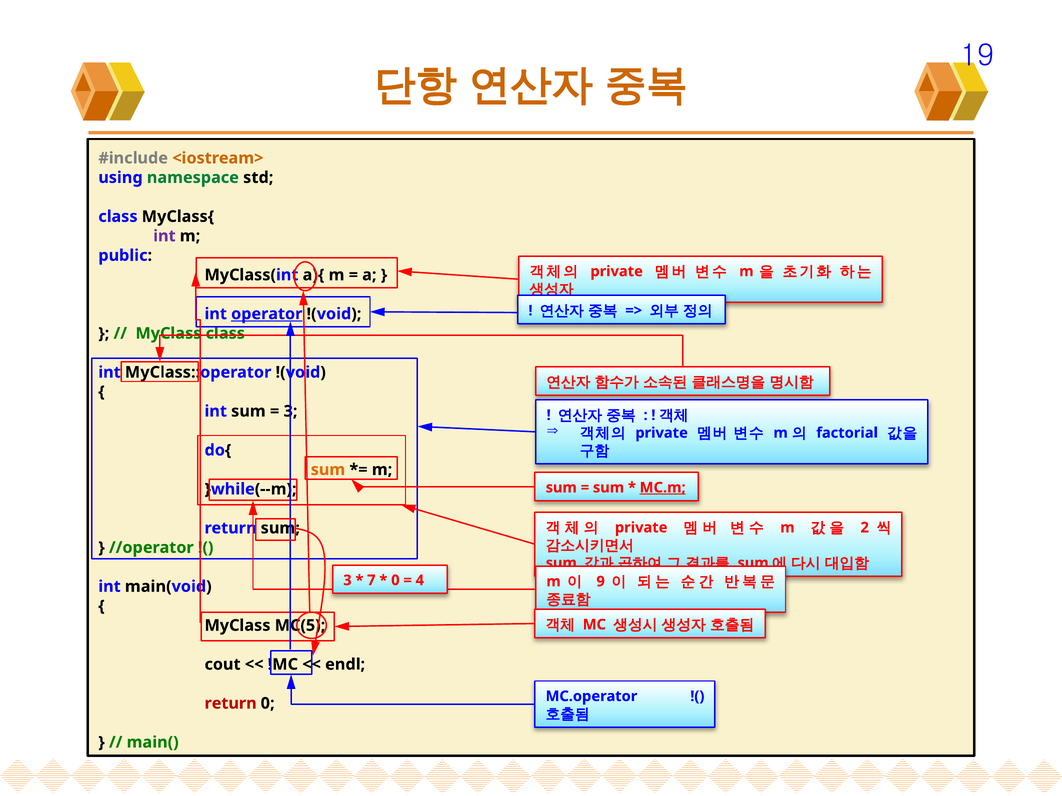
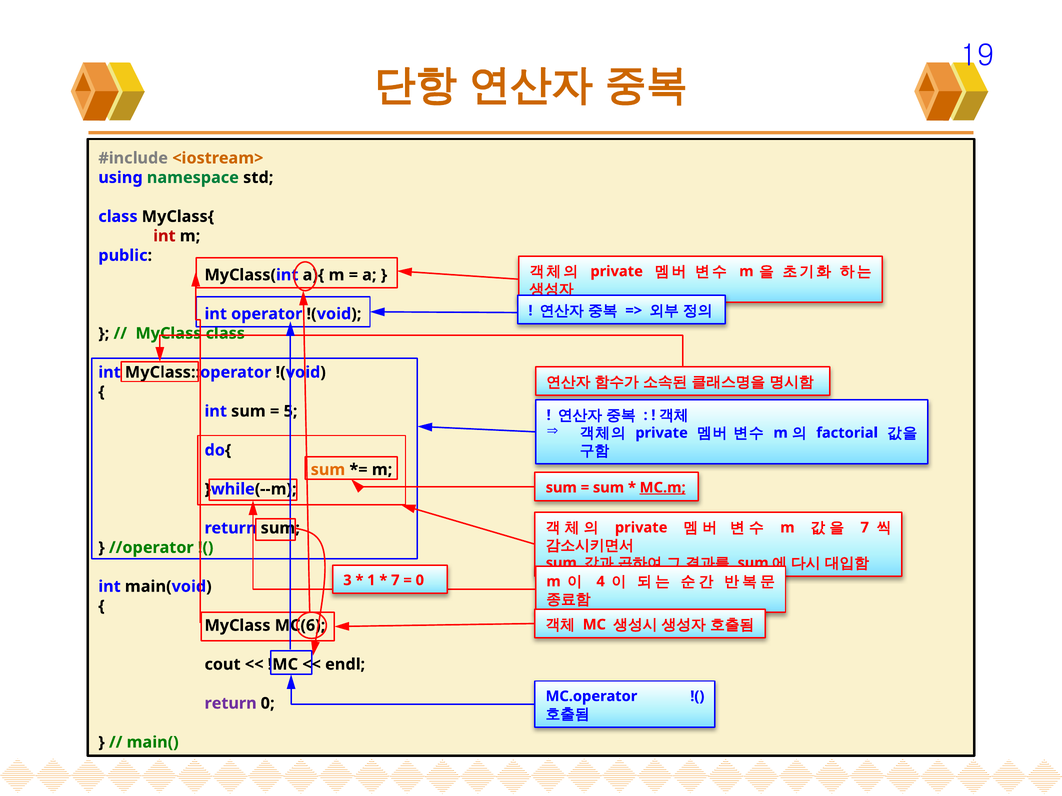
int colour: purple -> red (164, 236)
operator underline: present -> none (267, 314)
3: 3 -> 5 (291, 412)
2: 2 -> 7 (865, 528)
7: 7 -> 1 (371, 581)
0: 0 -> 7 (395, 581)
4: 4 -> 0 (420, 581)
9: 9 -> 4 (601, 582)
MC(5: MC(5 -> MC(6 (300, 626)
return colour: red -> purple (231, 704)
